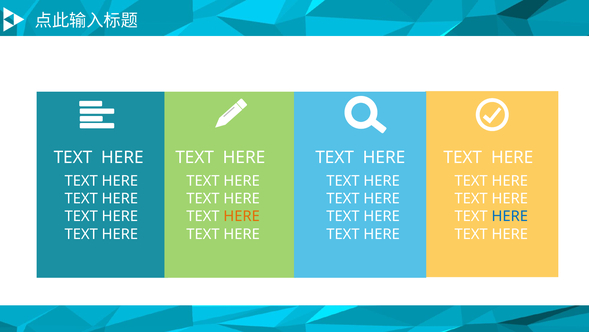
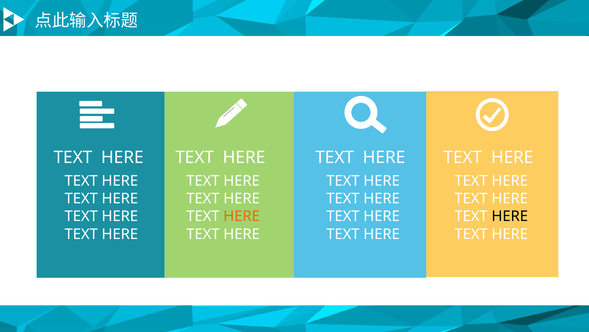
HERE colour: blue -> black (510, 216)
